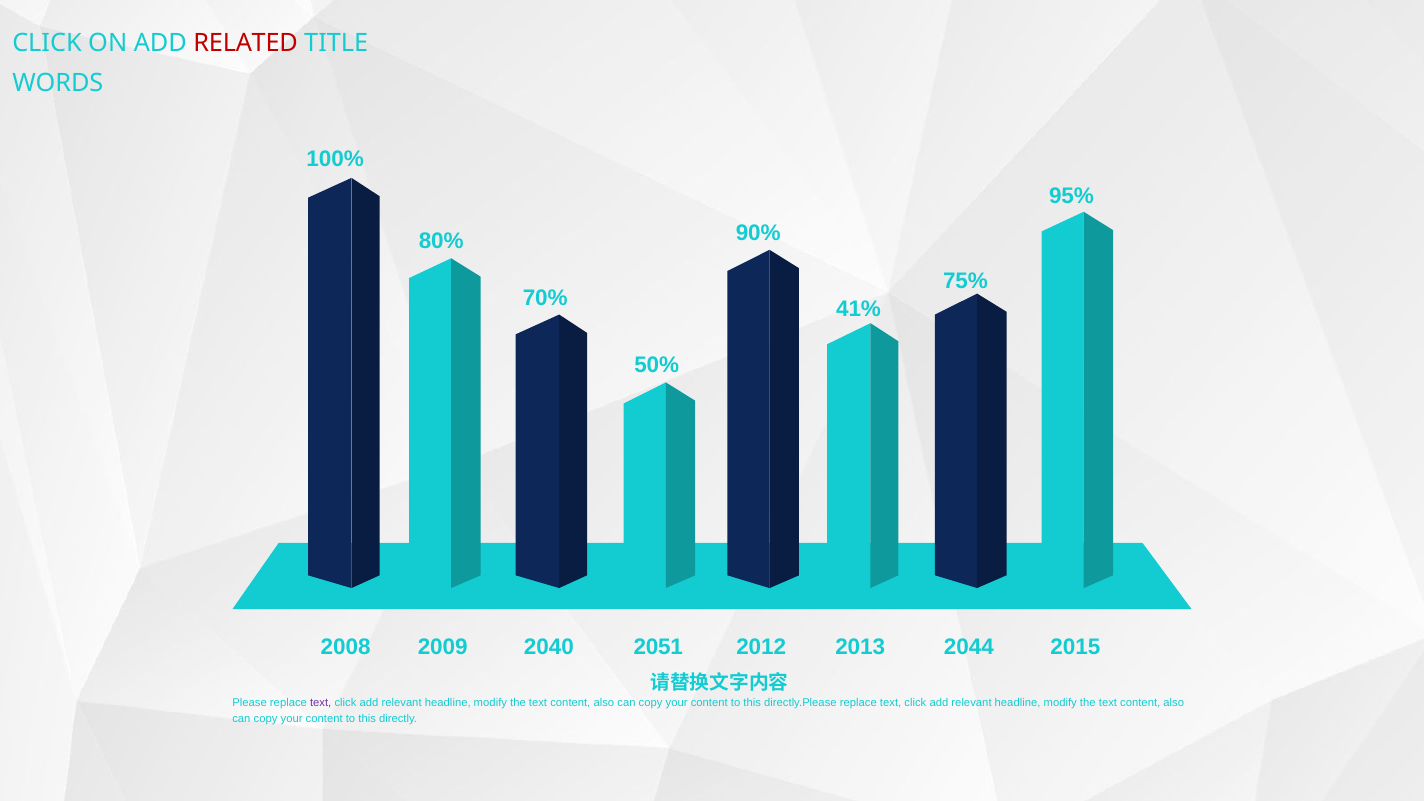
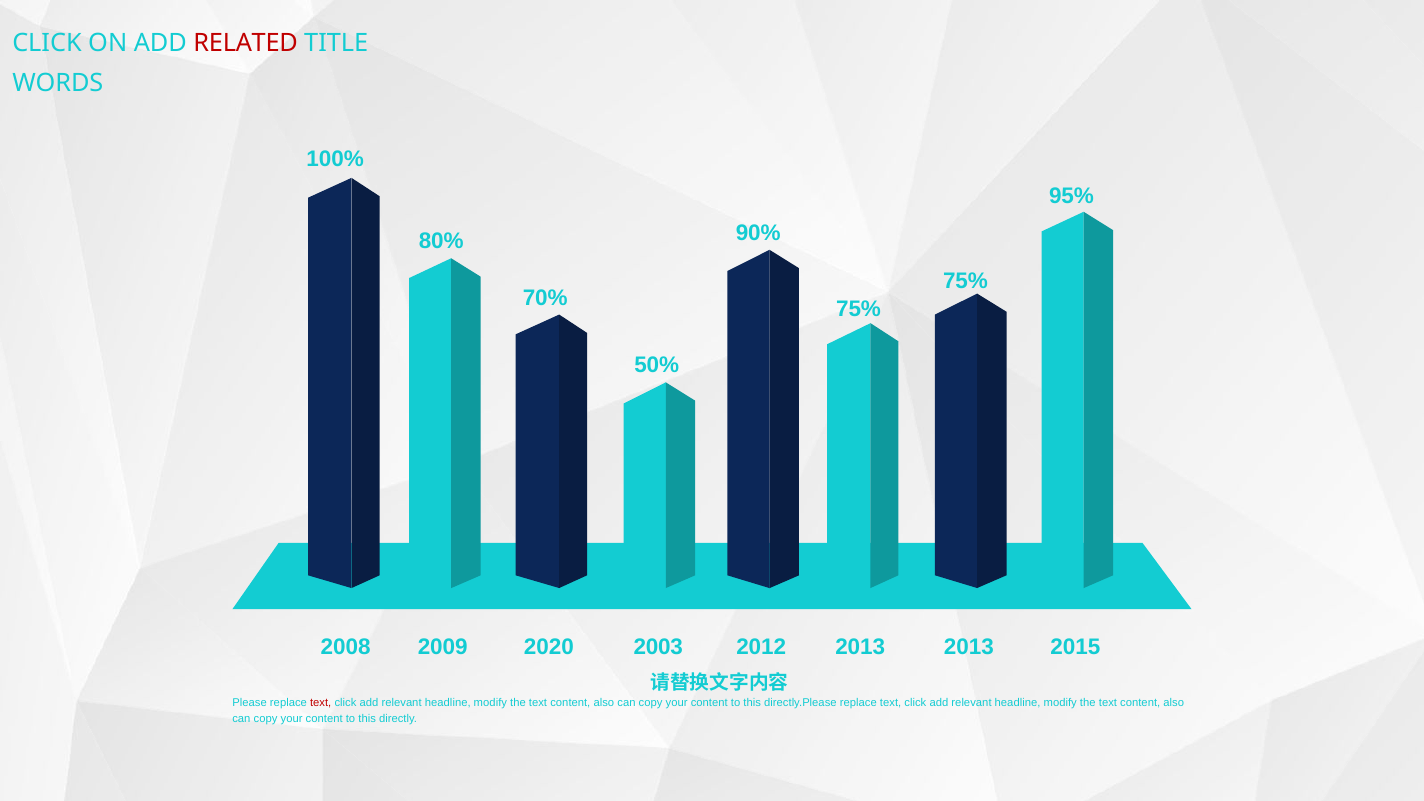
41%: 41% -> 75% (859, 309)
2040: 2040 -> 2020 (549, 647)
2051: 2051 -> 2003 (658, 647)
2044: 2044 -> 2013 (969, 647)
text colour: purple -> red (321, 703)
